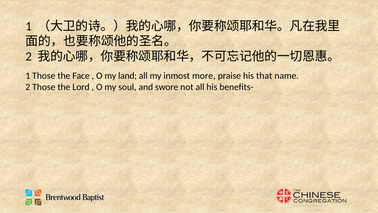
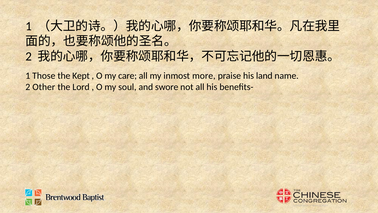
Face: Face -> Kept (81, 76)
land: land -> care (128, 76)
that: that -> land (264, 76)
2 Those: Those -> Other (44, 87)
